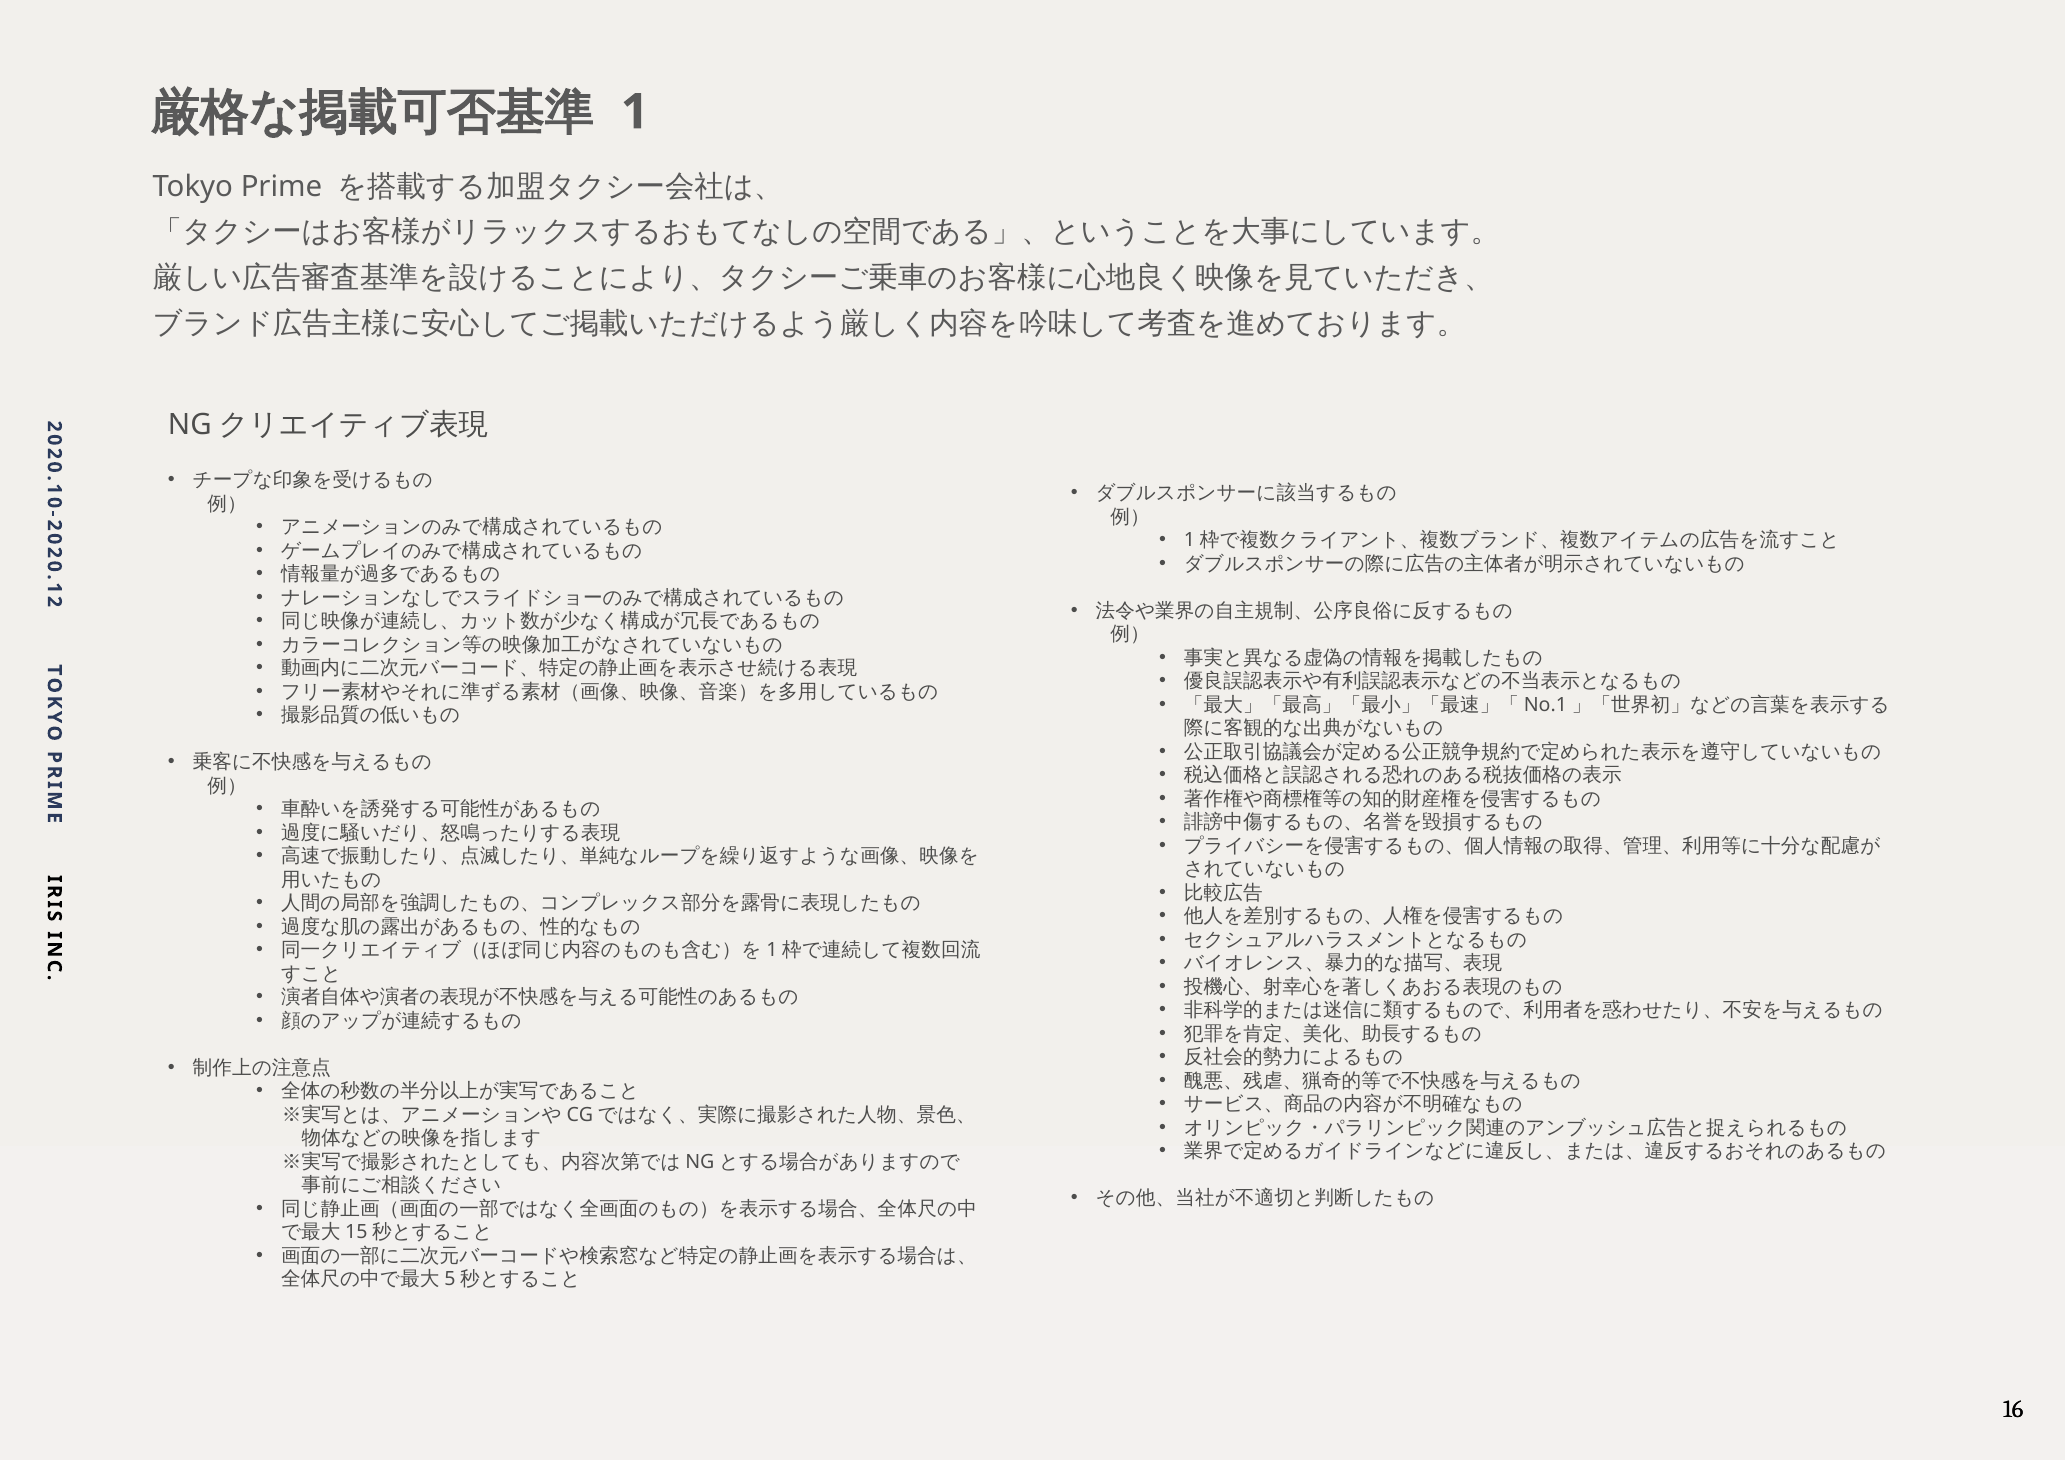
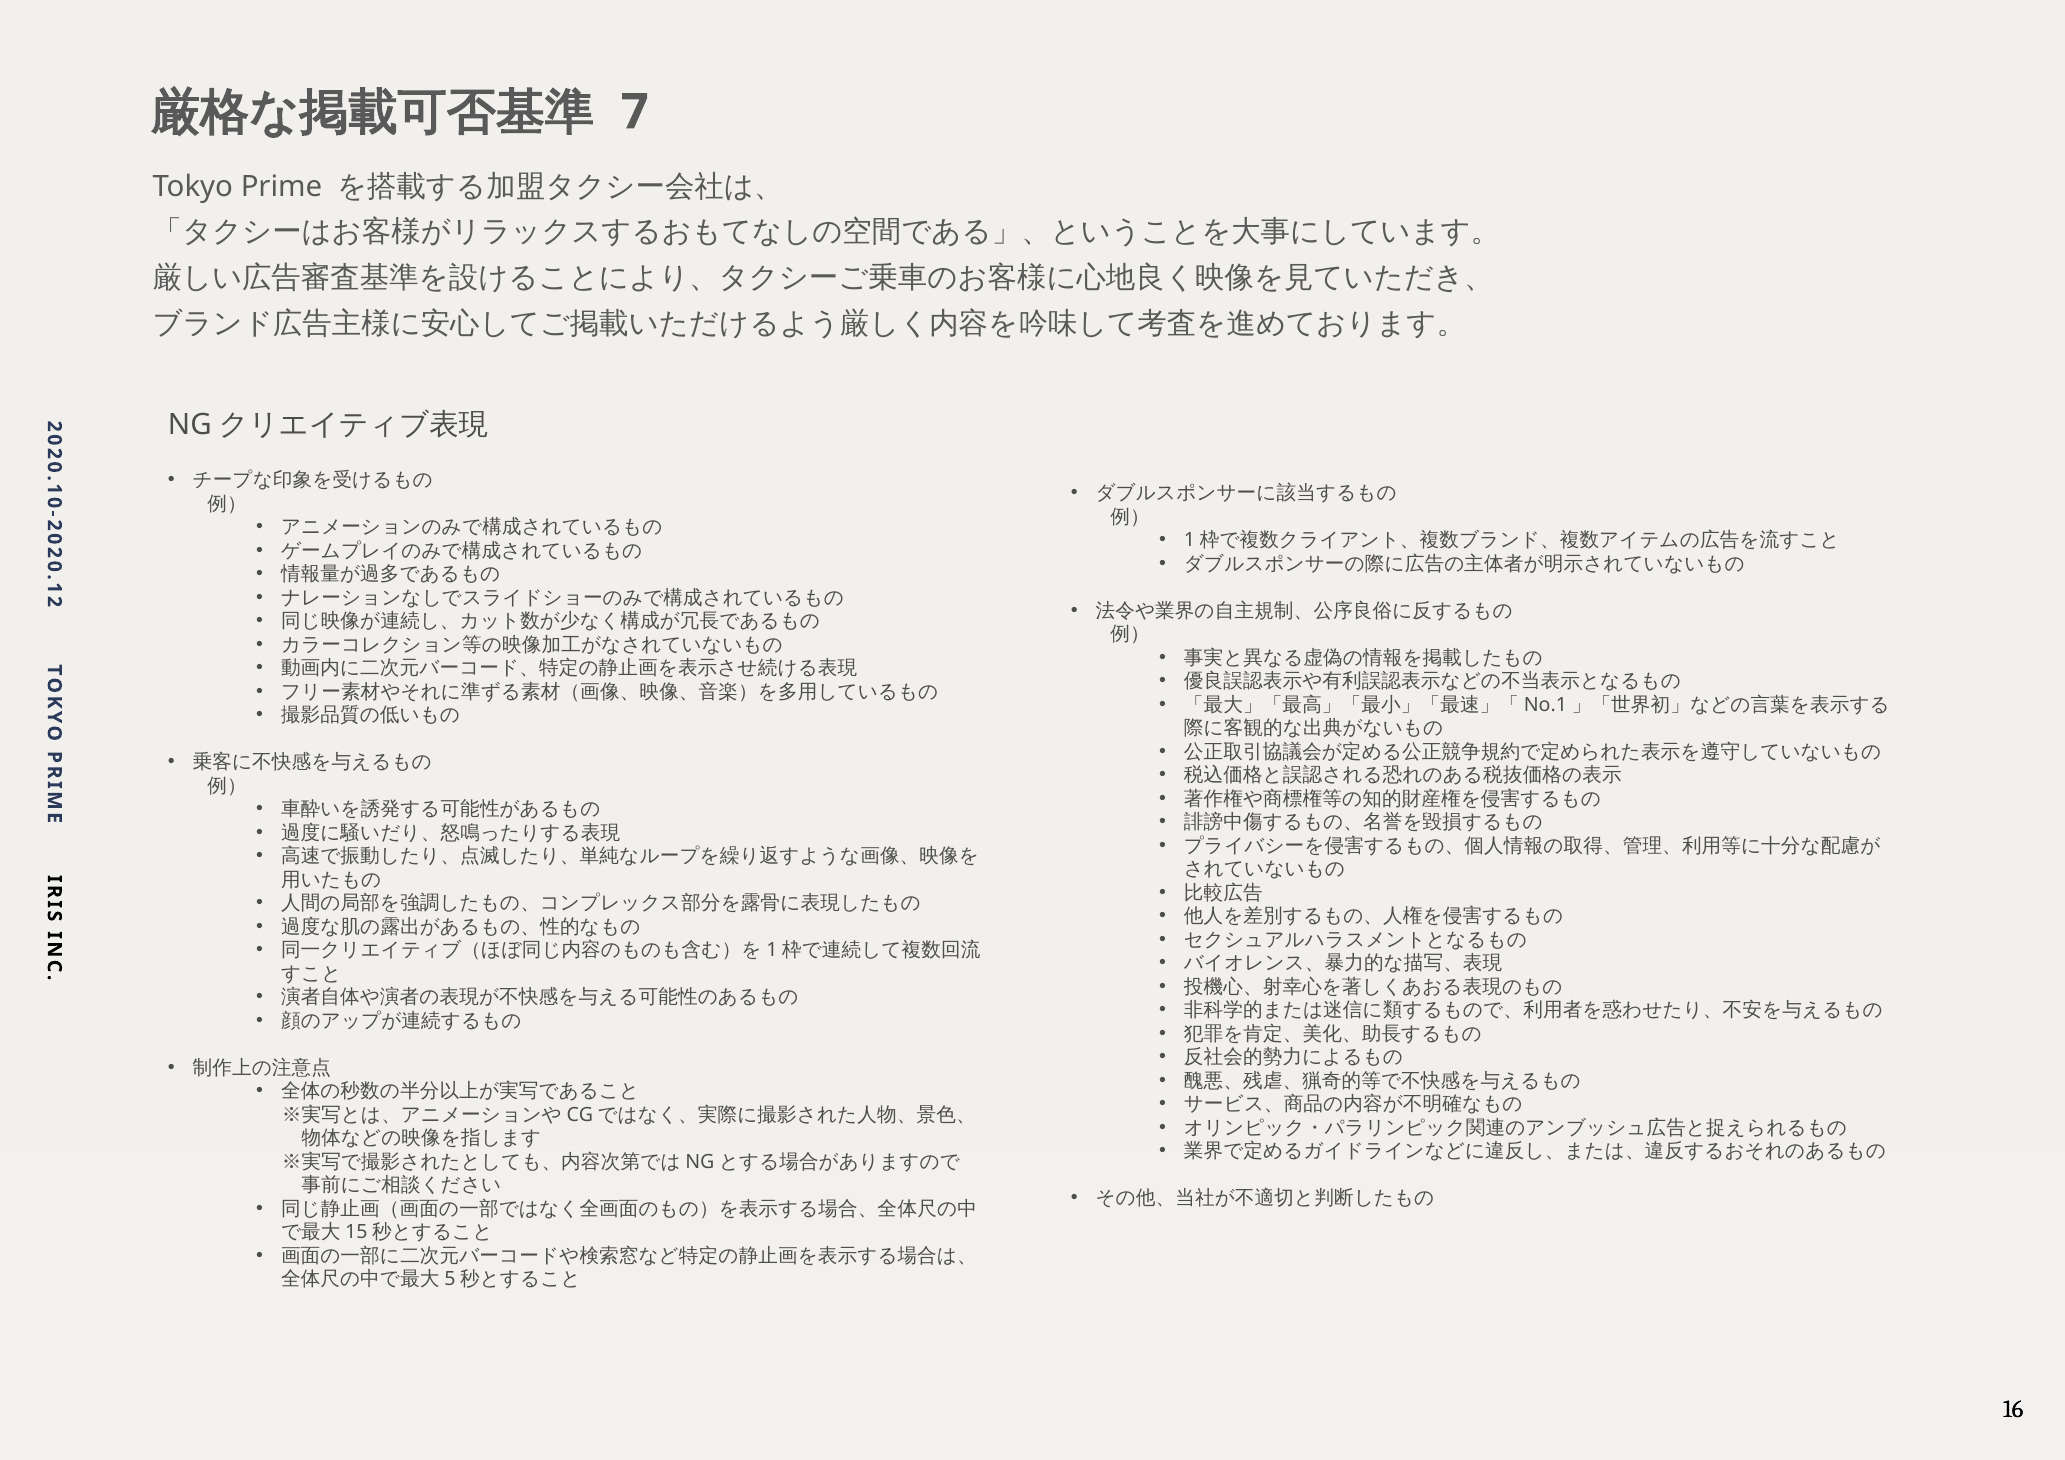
1: 1 -> 7 (635, 112)
